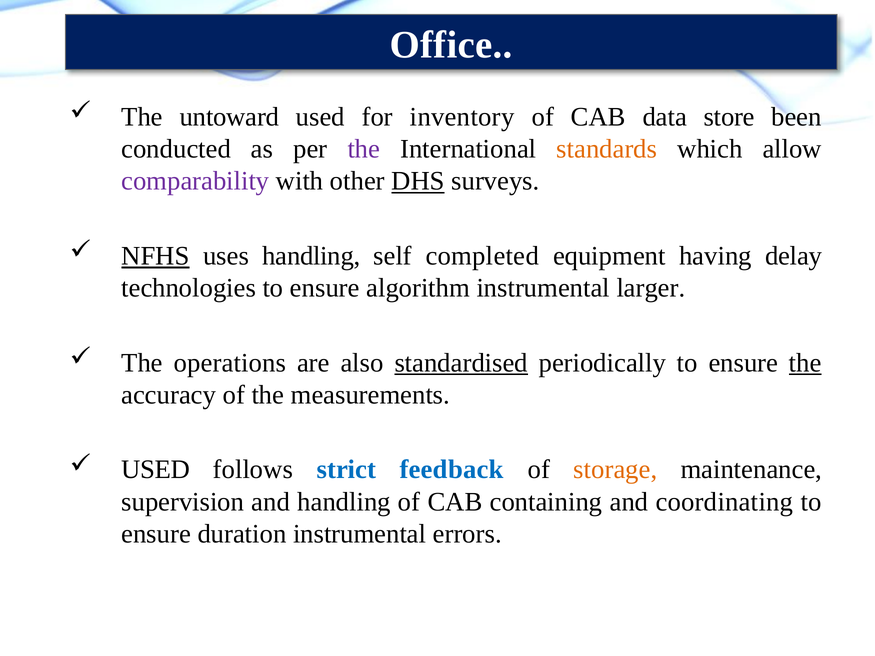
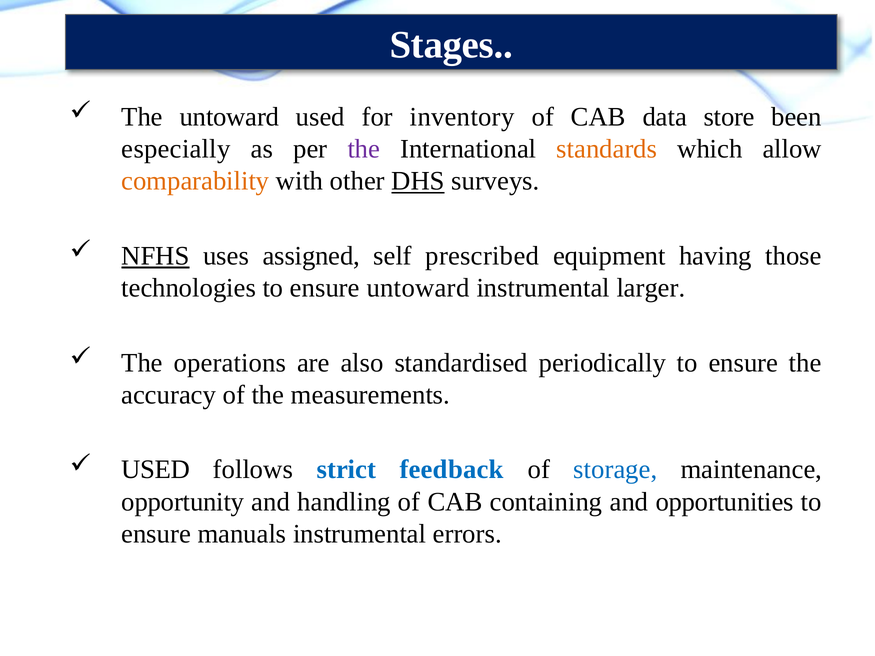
Office: Office -> Stages (451, 45)
conducted: conducted -> especially (176, 149)
comparability colour: purple -> orange (195, 181)
uses handling: handling -> assigned (311, 256)
completed: completed -> prescribed (482, 256)
delay: delay -> those (793, 256)
ensure algorithm: algorithm -> untoward (418, 288)
standardised underline: present -> none (461, 363)
the underline: present -> none (805, 363)
storage colour: orange -> blue (615, 470)
supervision: supervision -> opportunity (183, 502)
coordinating: coordinating -> opportunities (725, 502)
duration: duration -> manuals (242, 534)
